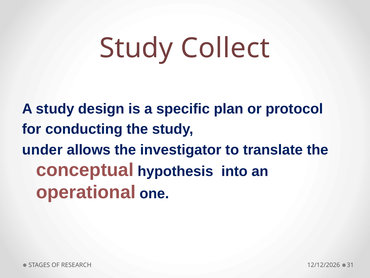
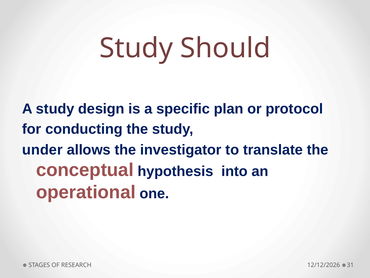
Collect: Collect -> Should (225, 48)
